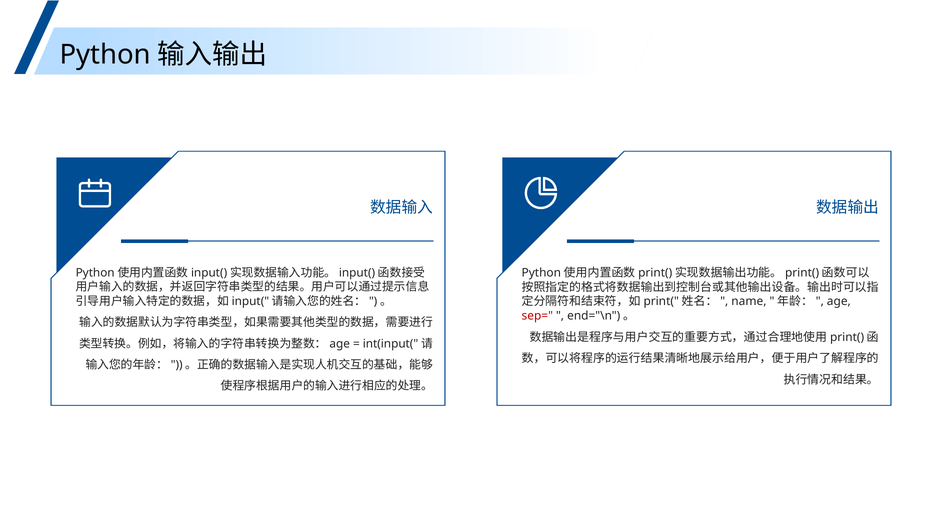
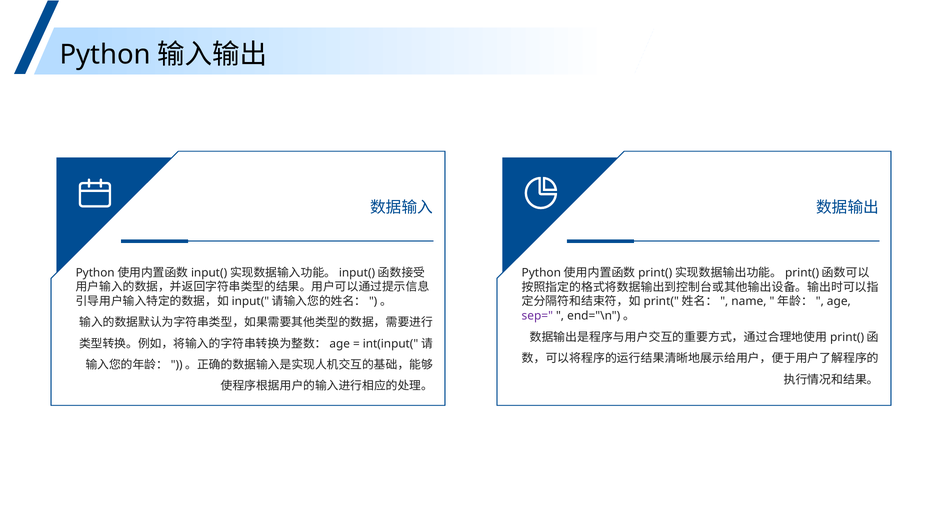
sep= colour: red -> purple (537, 316)
